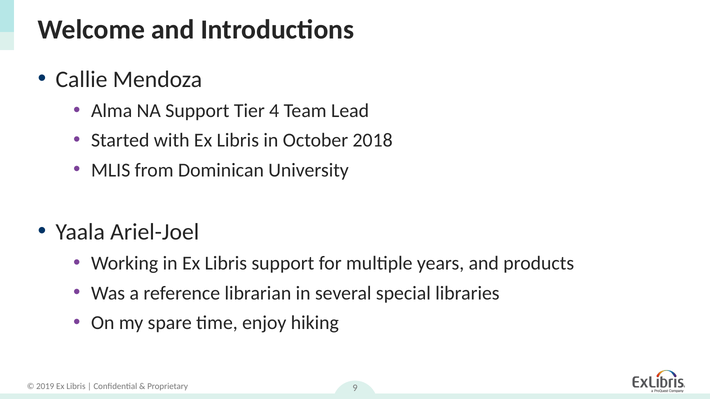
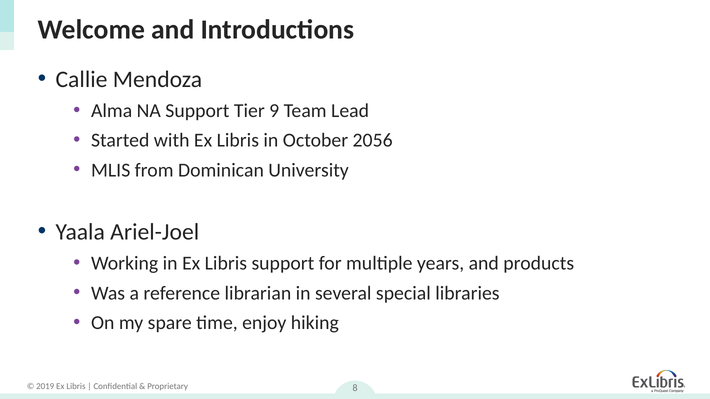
4: 4 -> 9 (274, 111)
2018: 2018 -> 2056 (373, 141)
9: 9 -> 8 (355, 388)
